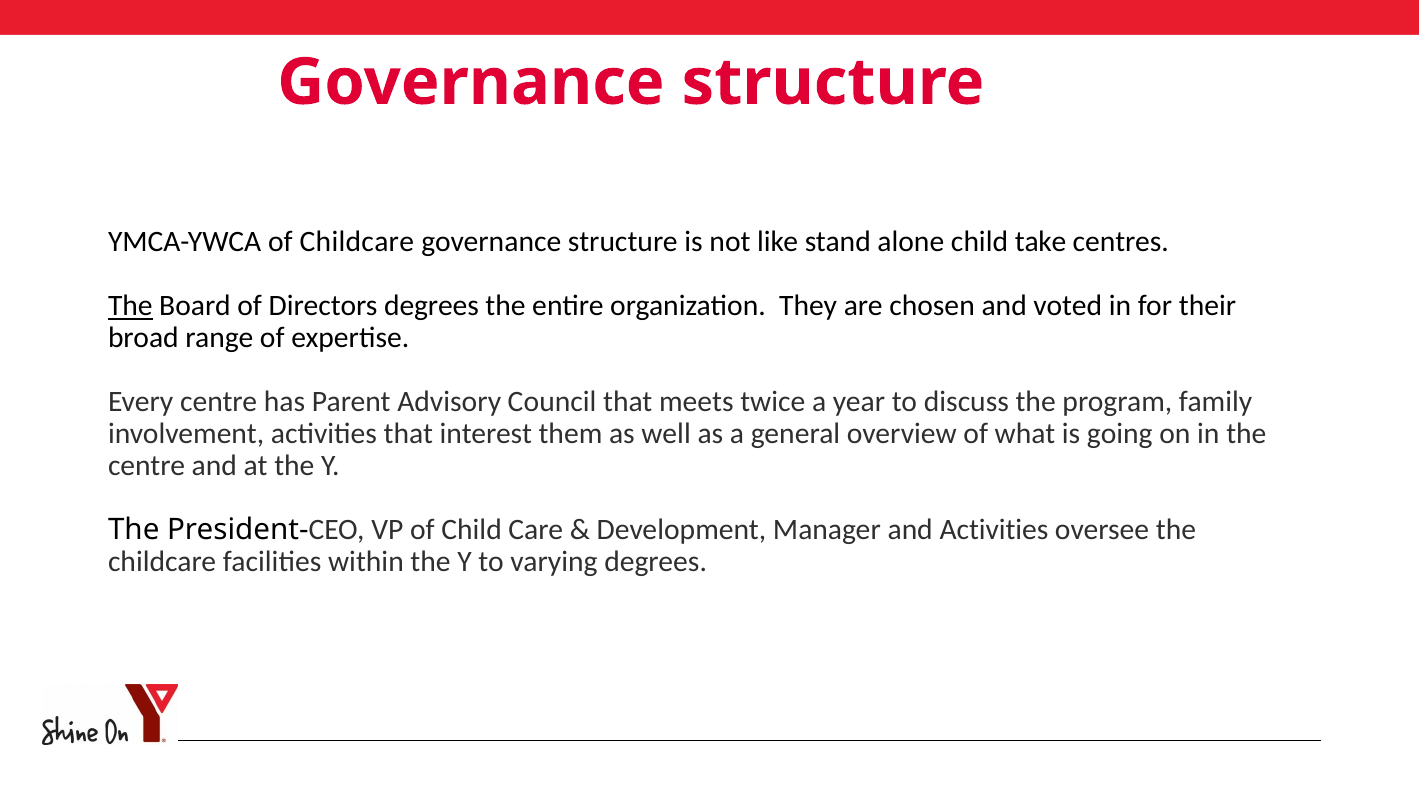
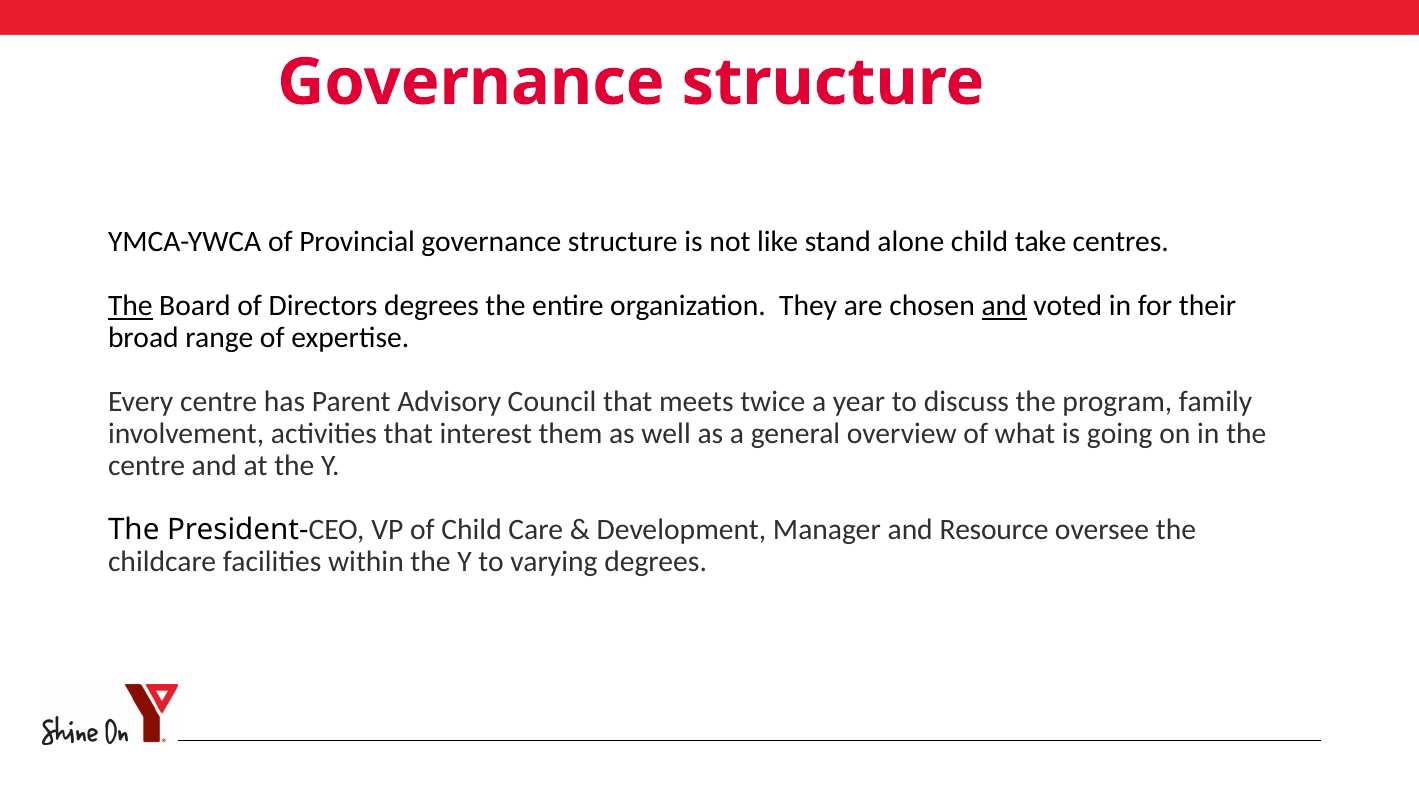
of Childcare: Childcare -> Provincial (357, 242)
and underline: none -> present (1004, 306)
and Activities: Activities -> Resource (994, 530)
